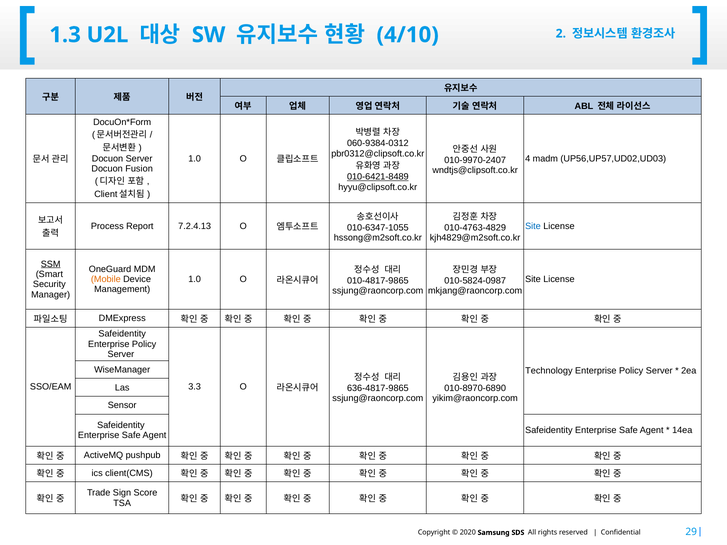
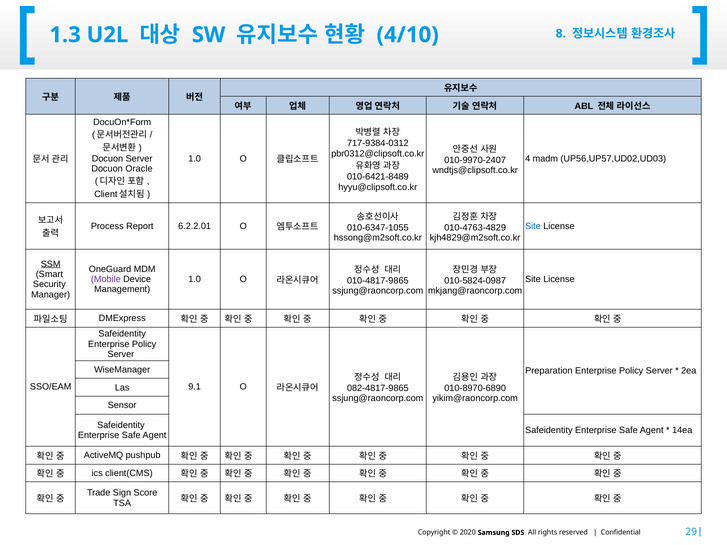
2: 2 -> 8 (561, 34)
060-9384-0312: 060-9384-0312 -> 717-9384-0312 (378, 143)
Fusion: Fusion -> Oracle (139, 169)
010-6421-8489 underline: present -> none (378, 177)
7.2.4.13: 7.2.4.13 -> 6.2.2.01 (195, 226)
Mobile colour: orange -> purple (106, 279)
Technology: Technology -> Preparation (549, 371)
3.3: 3.3 -> 9.1 (195, 387)
636-4817-9865: 636-4817-9865 -> 082-4817-9865 (378, 388)
